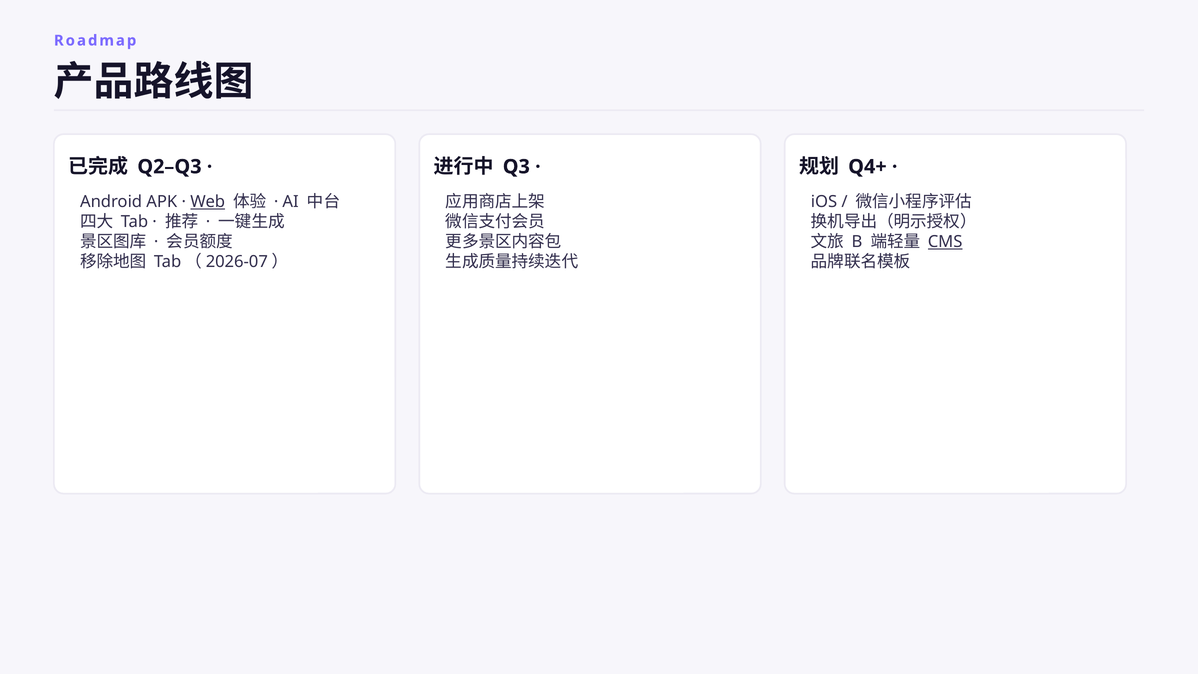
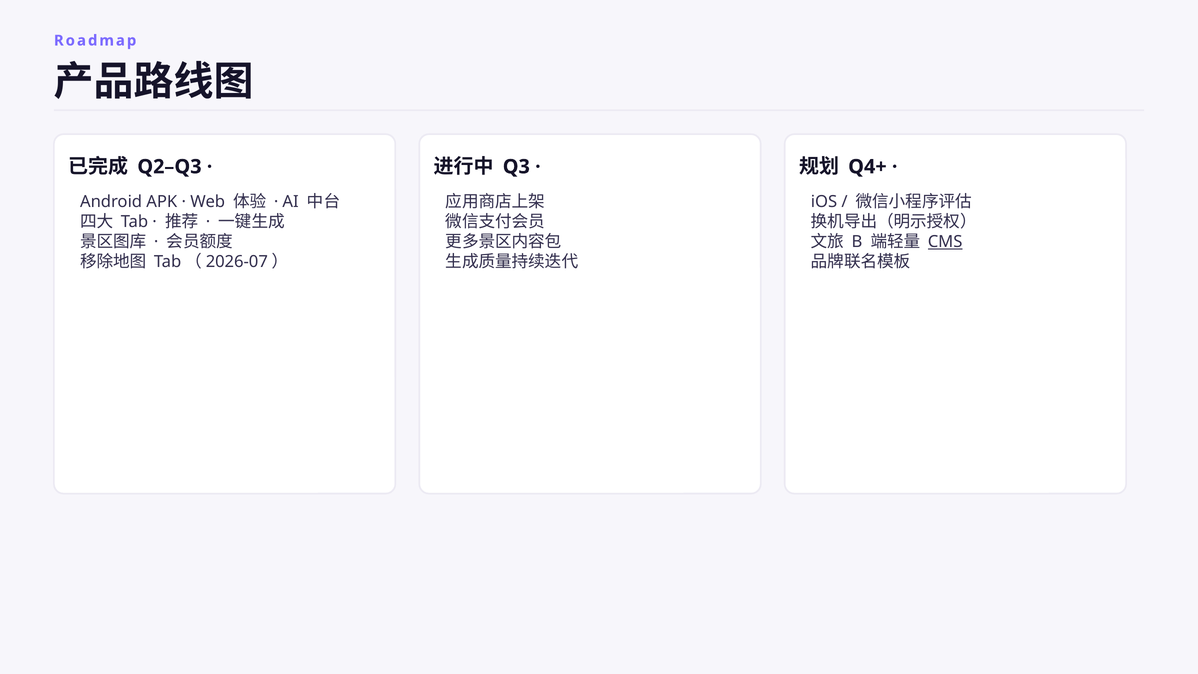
Web underline: present -> none (208, 202)
